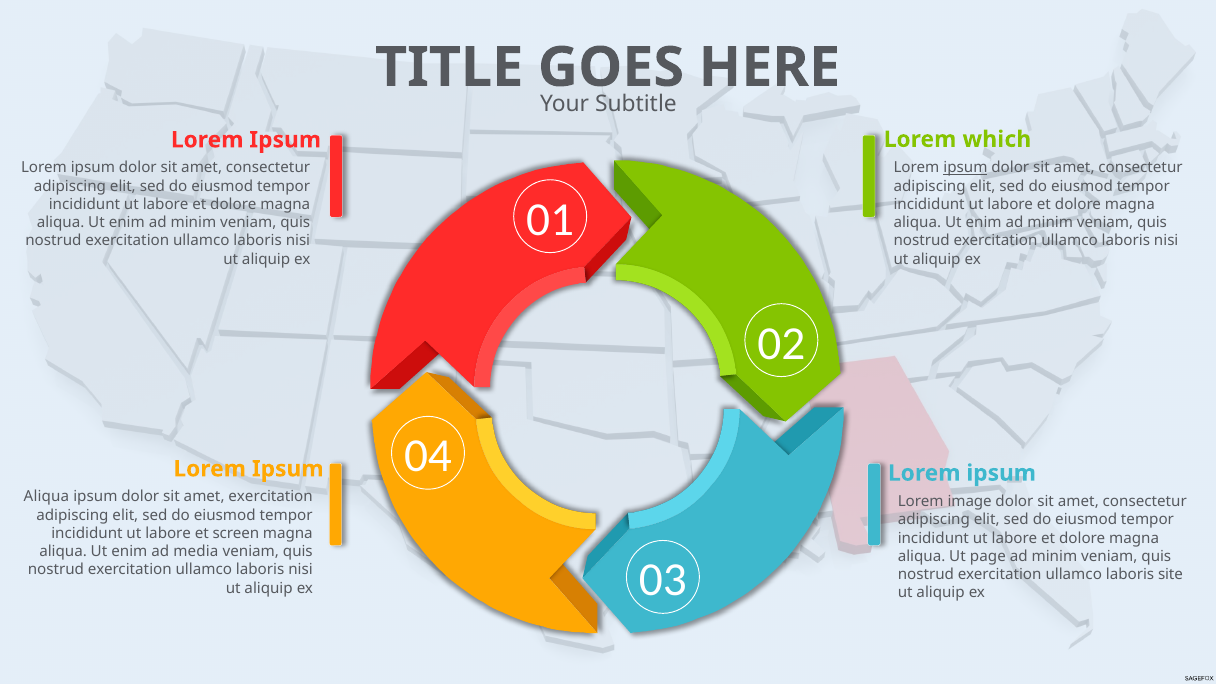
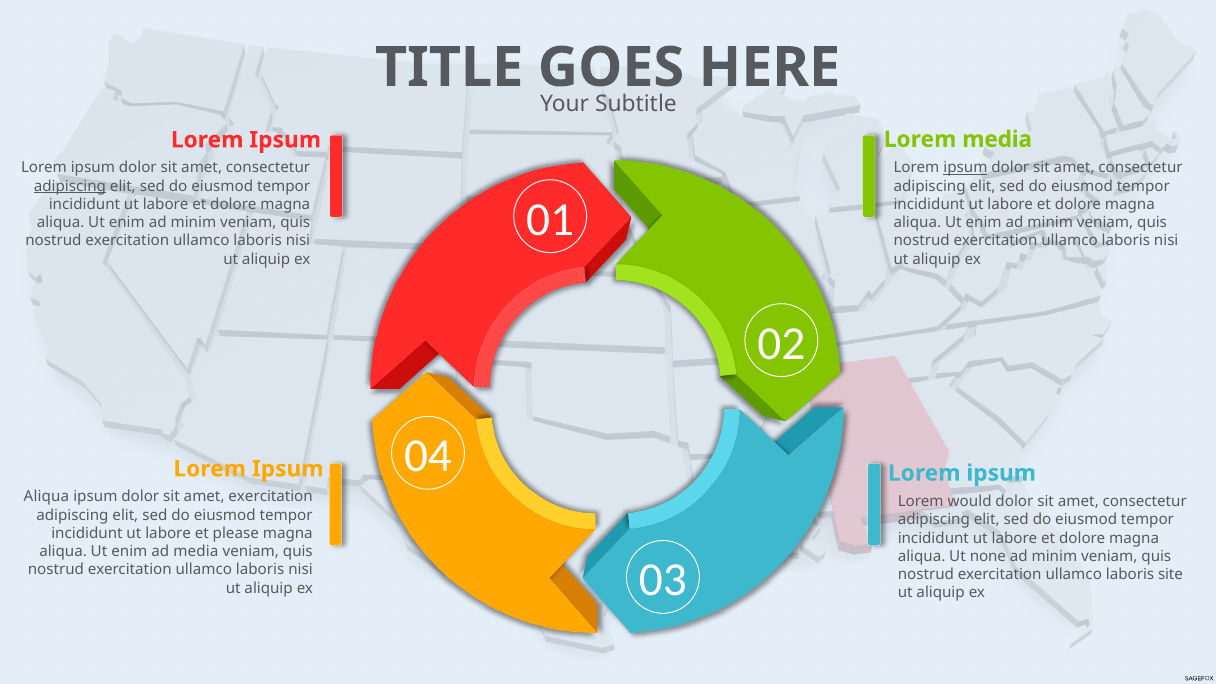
Lorem which: which -> media (997, 139)
adipiscing underline: none -> present (70, 186)
image: image -> would (970, 502)
screen: screen -> please (236, 533)
page: page -> none (988, 556)
